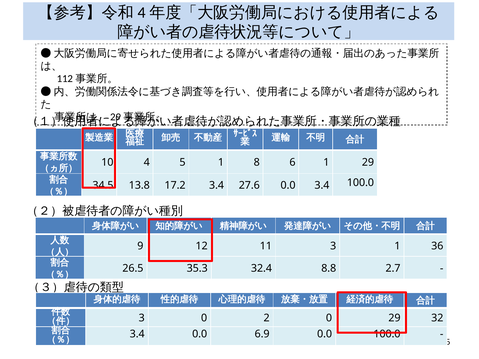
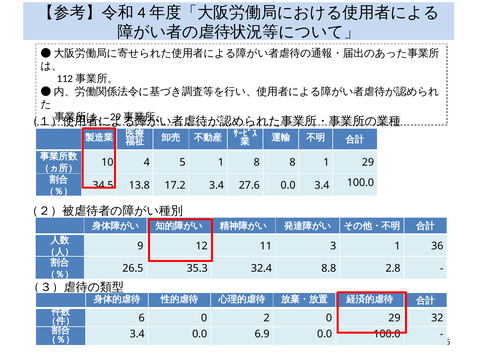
8 6: 6 -> 8 (292, 163)
2.7: 2.7 -> 2.8 (393, 268)
3: 3 -> 6 (142, 318)
